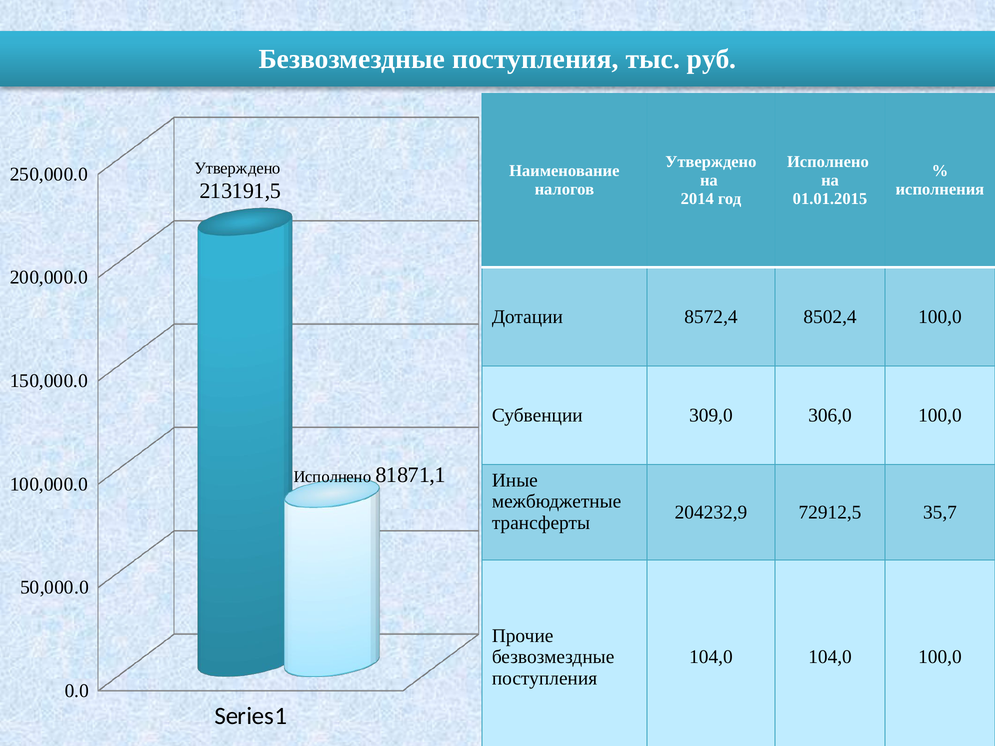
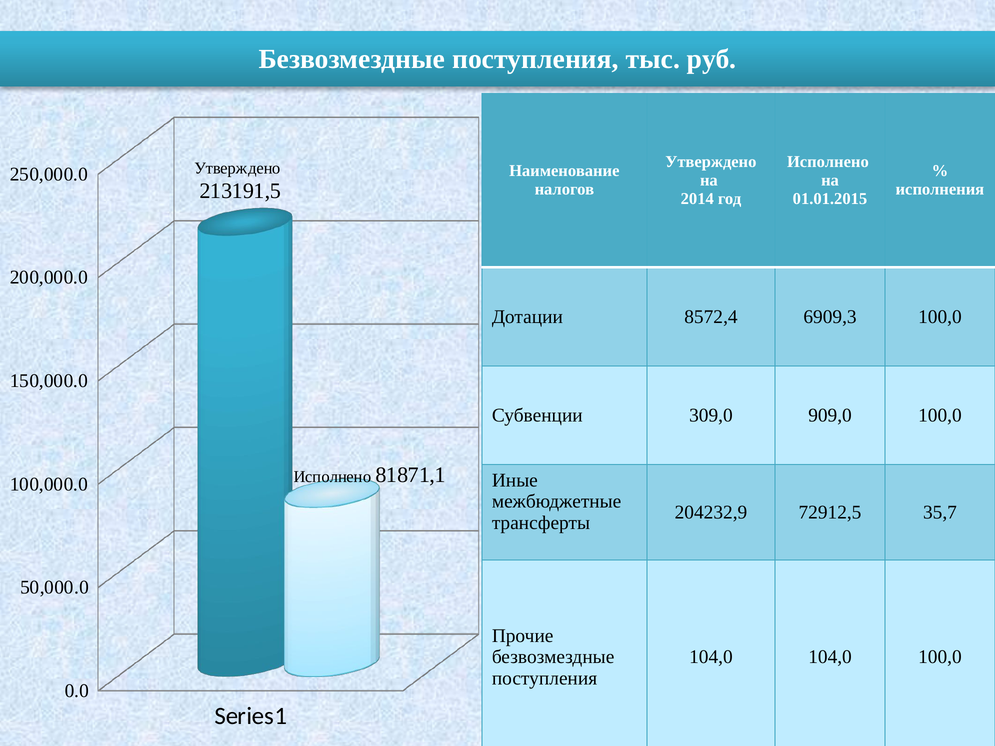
8502,4: 8502,4 -> 6909,3 (830, 317)
306,0: 306,0 -> 909,0 (830, 416)
